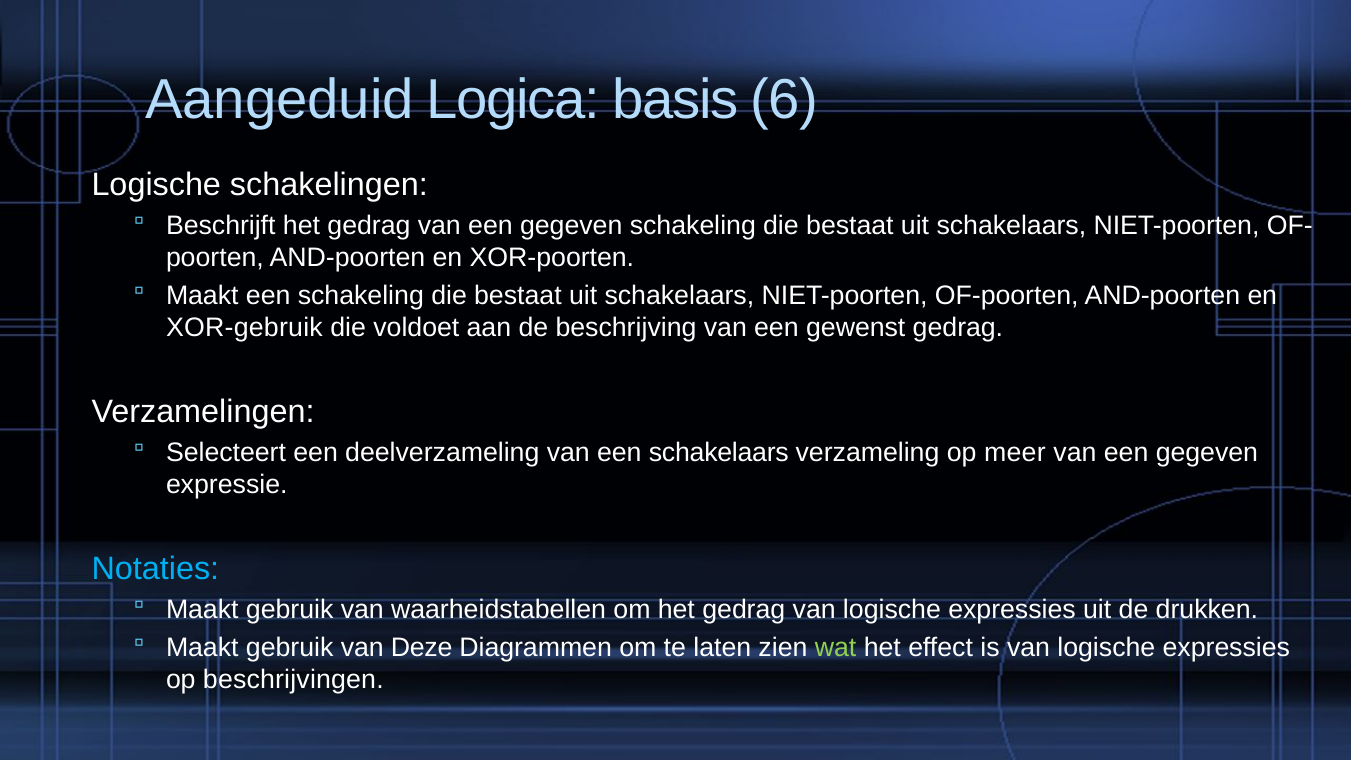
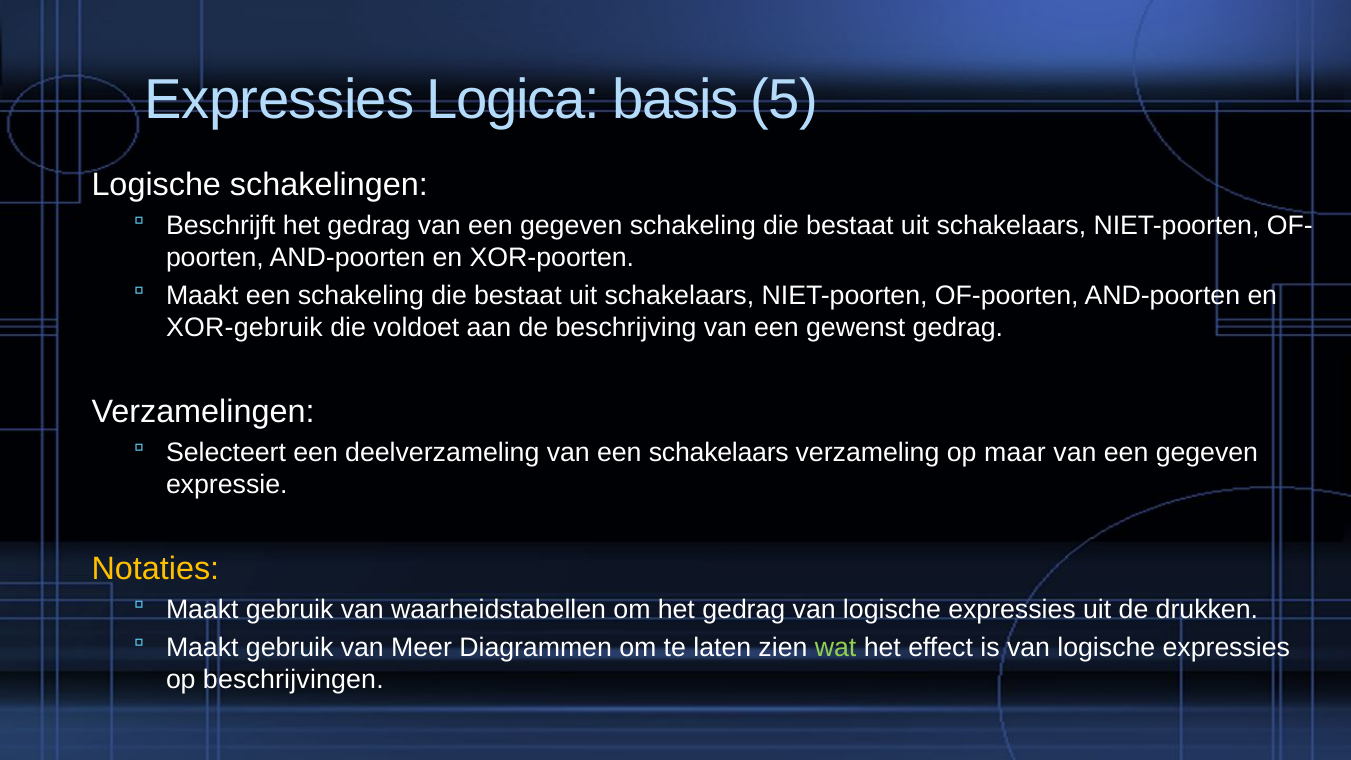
Aangeduid: Aangeduid -> Expressies (280, 99)
6: 6 -> 5 (784, 99)
meer: meer -> maar (1015, 452)
Notaties colour: light blue -> yellow (155, 569)
Deze: Deze -> Meer (422, 647)
